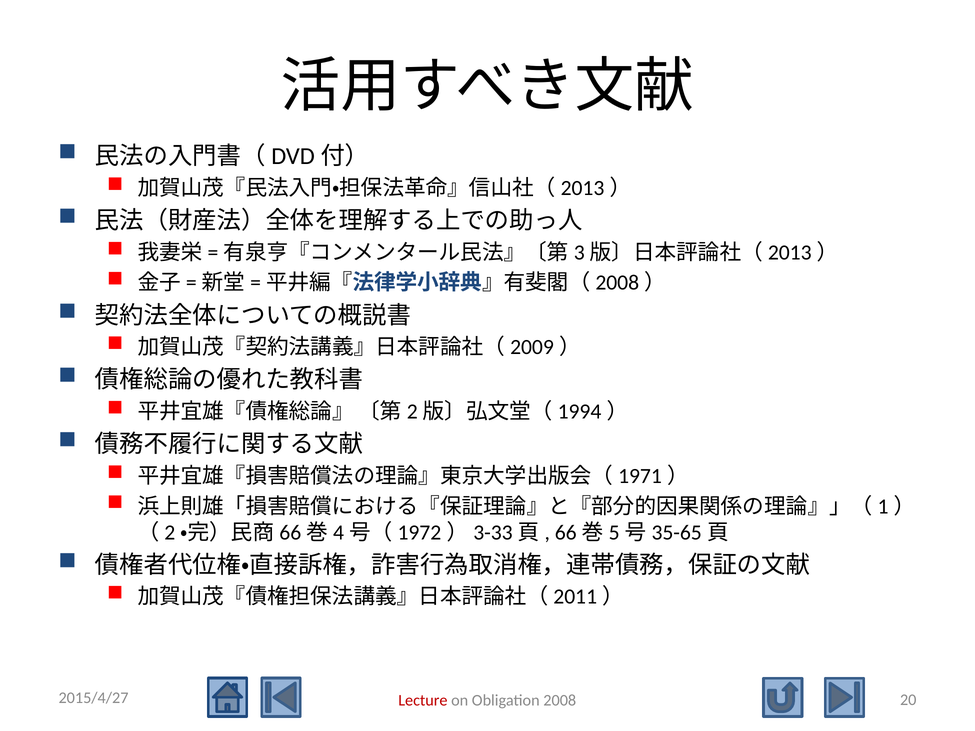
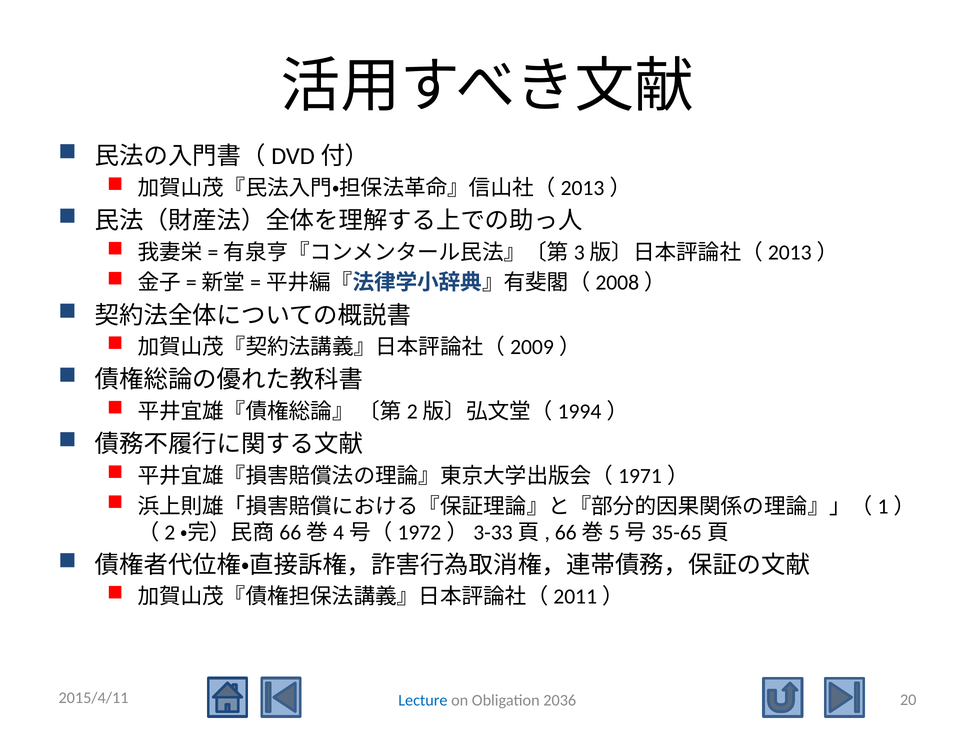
2015/4/27: 2015/4/27 -> 2015/4/11 (94, 698)
Lecture colour: red -> blue (423, 701)
2008: 2008 -> 2036 (560, 701)
